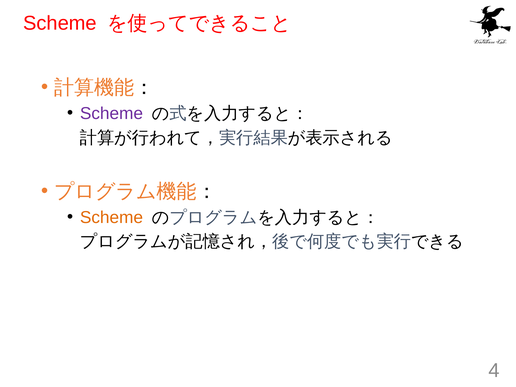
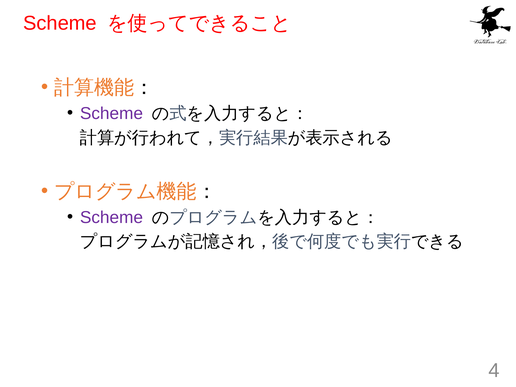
Scheme colour: orange -> purple (111, 217)
